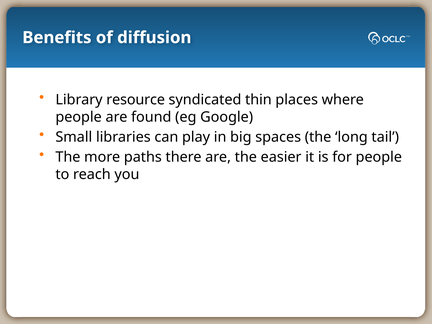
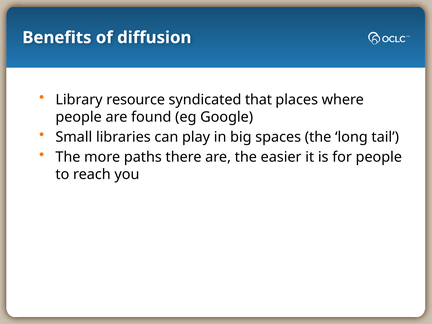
thin: thin -> that (258, 100)
